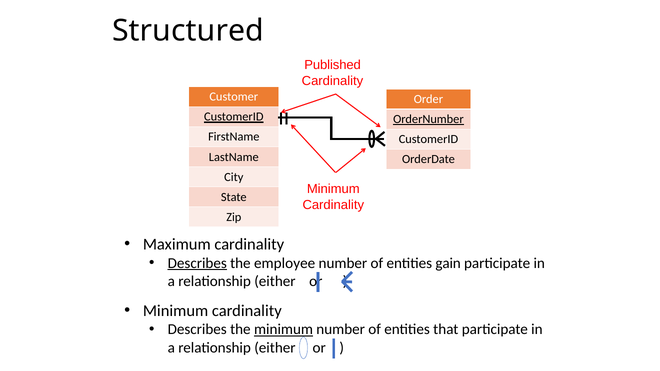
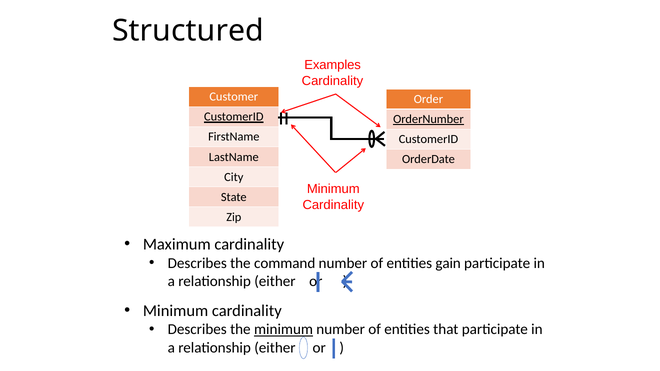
Published: Published -> Examples (333, 65)
Describes underline: present -> none (197, 263)
employee: employee -> command (285, 263)
